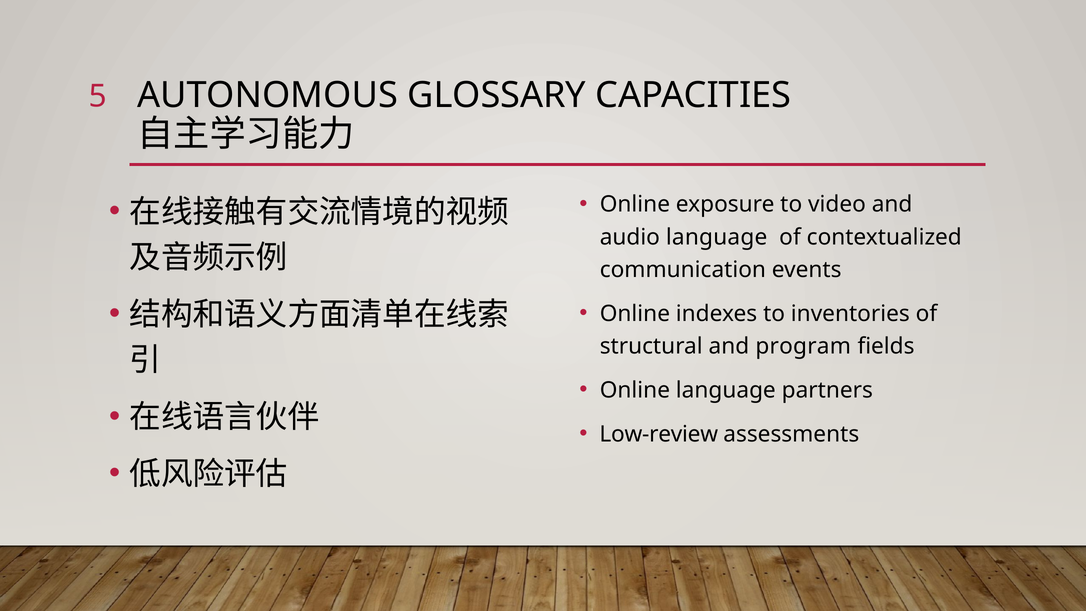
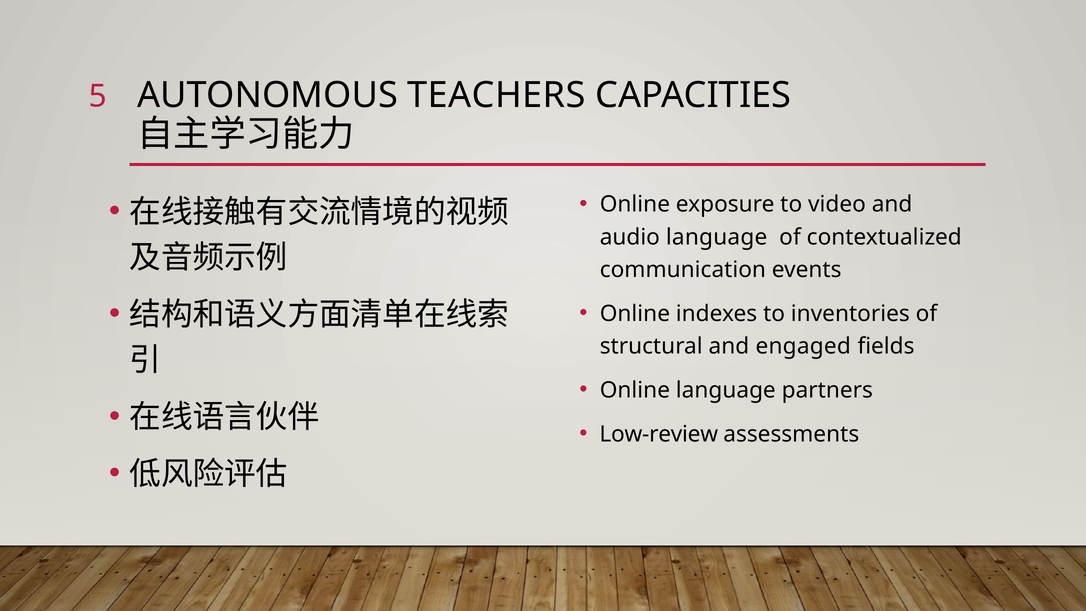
GLOSSARY: GLOSSARY -> TEACHERS (496, 95)
program: program -> engaged (803, 346)
